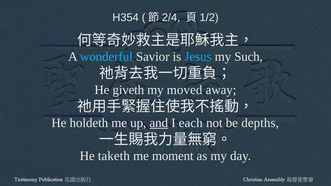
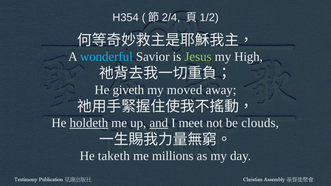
Jesus colour: light blue -> light green (198, 57)
Such: Such -> High (249, 57)
holdeth underline: none -> present (89, 123)
each: each -> meet (191, 123)
depths: depths -> clouds (260, 123)
moment: moment -> millions (173, 156)
